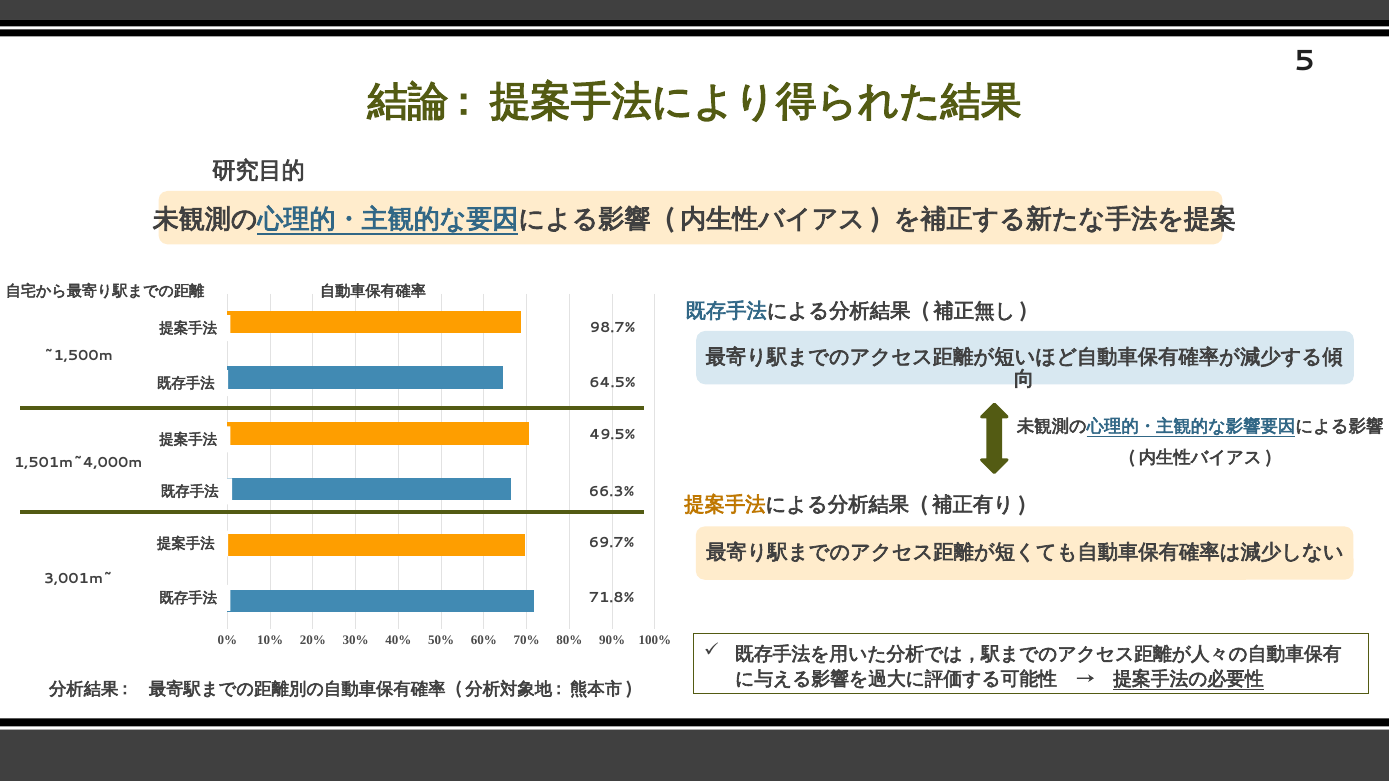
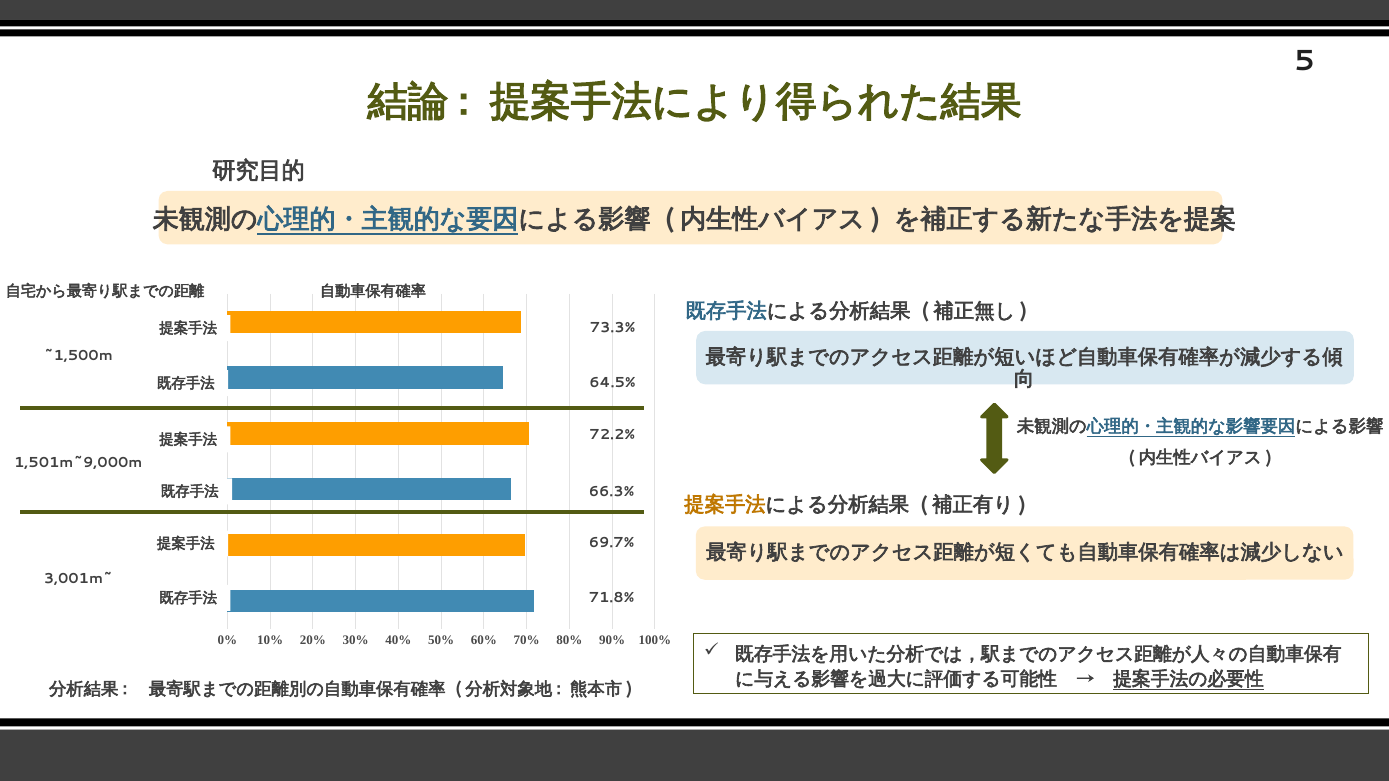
98.7%: 98.7% -> 73.3% (613, 328)
49.5%: 49.5% -> 72.2% (612, 435)
1,501m~4,000m: 1,501m~4,000m -> 1,501m~9,000m (78, 463)
